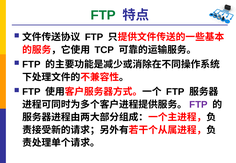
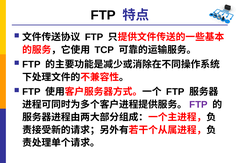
FTP colour: green -> black (103, 15)
